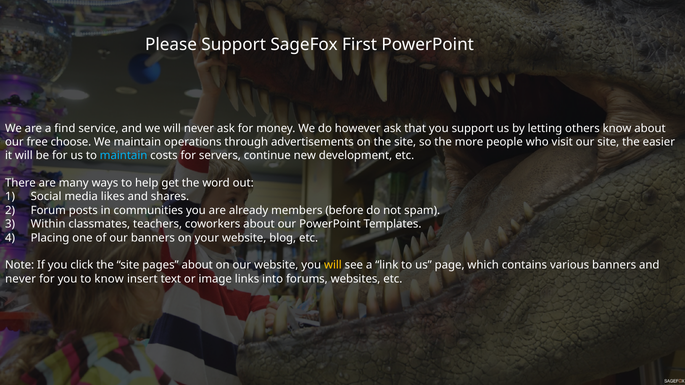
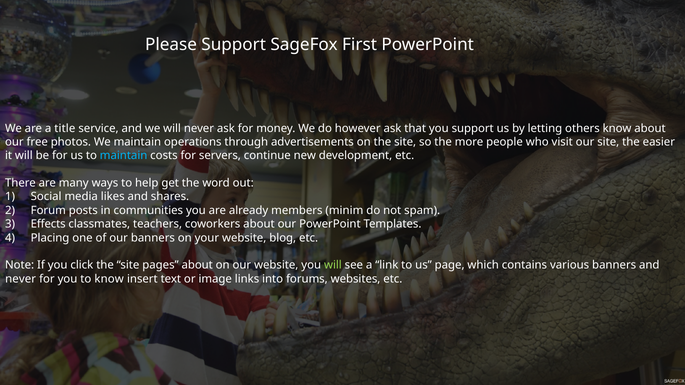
find: find -> title (65, 128)
choose: choose -> photos (71, 142)
before: before -> minim (344, 211)
Within: Within -> Effects (48, 224)
will colour: yellow -> light green (333, 265)
